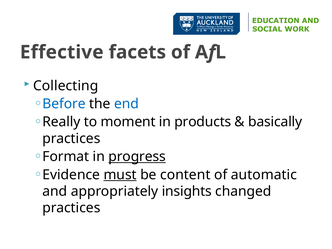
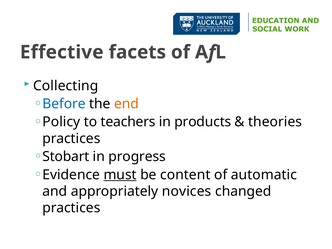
end colour: blue -> orange (127, 104)
Really: Really -> Policy (61, 122)
moment: moment -> teachers (128, 122)
basically: basically -> theories (275, 122)
Format: Format -> Stobart (66, 157)
progress underline: present -> none (137, 157)
insights: insights -> novices (187, 191)
